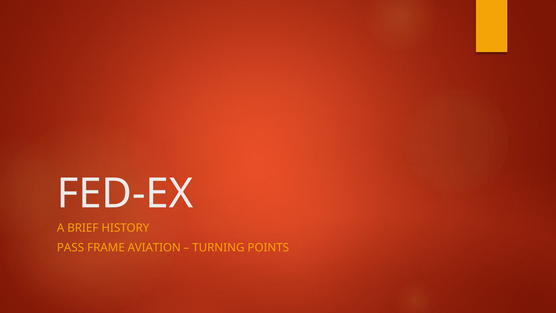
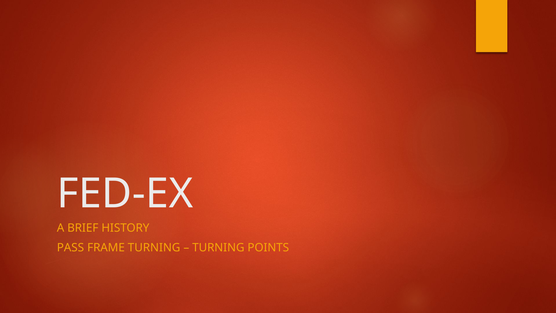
FRAME AVIATION: AVIATION -> TURNING (154, 247)
